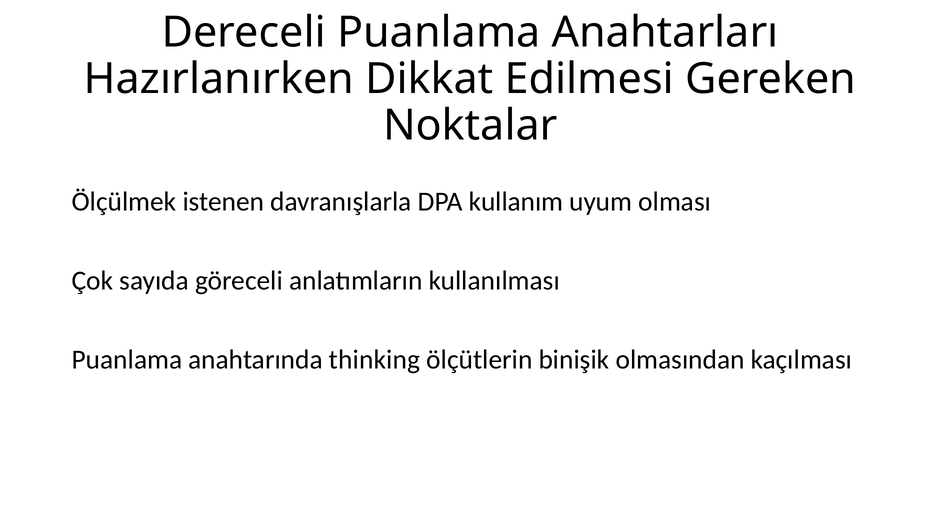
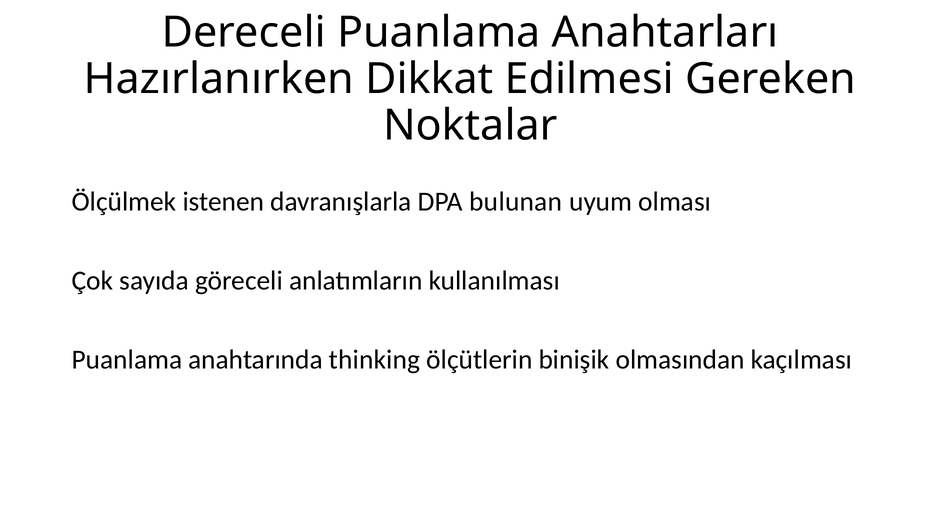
kullanım: kullanım -> bulunan (516, 202)
